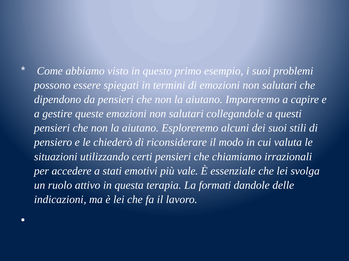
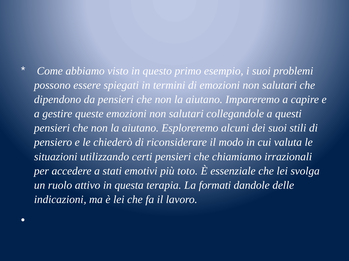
vale: vale -> toto (188, 171)
